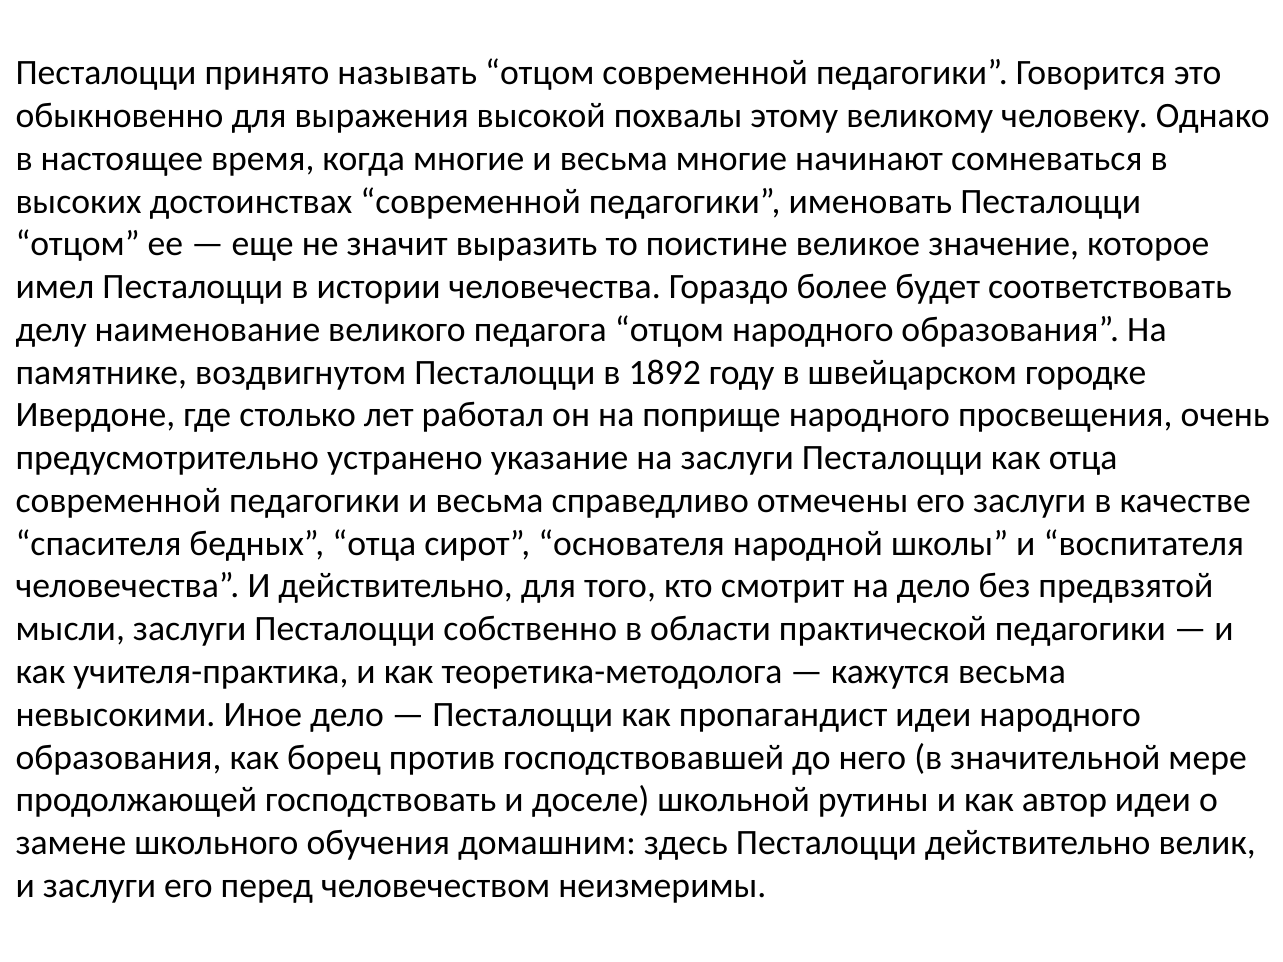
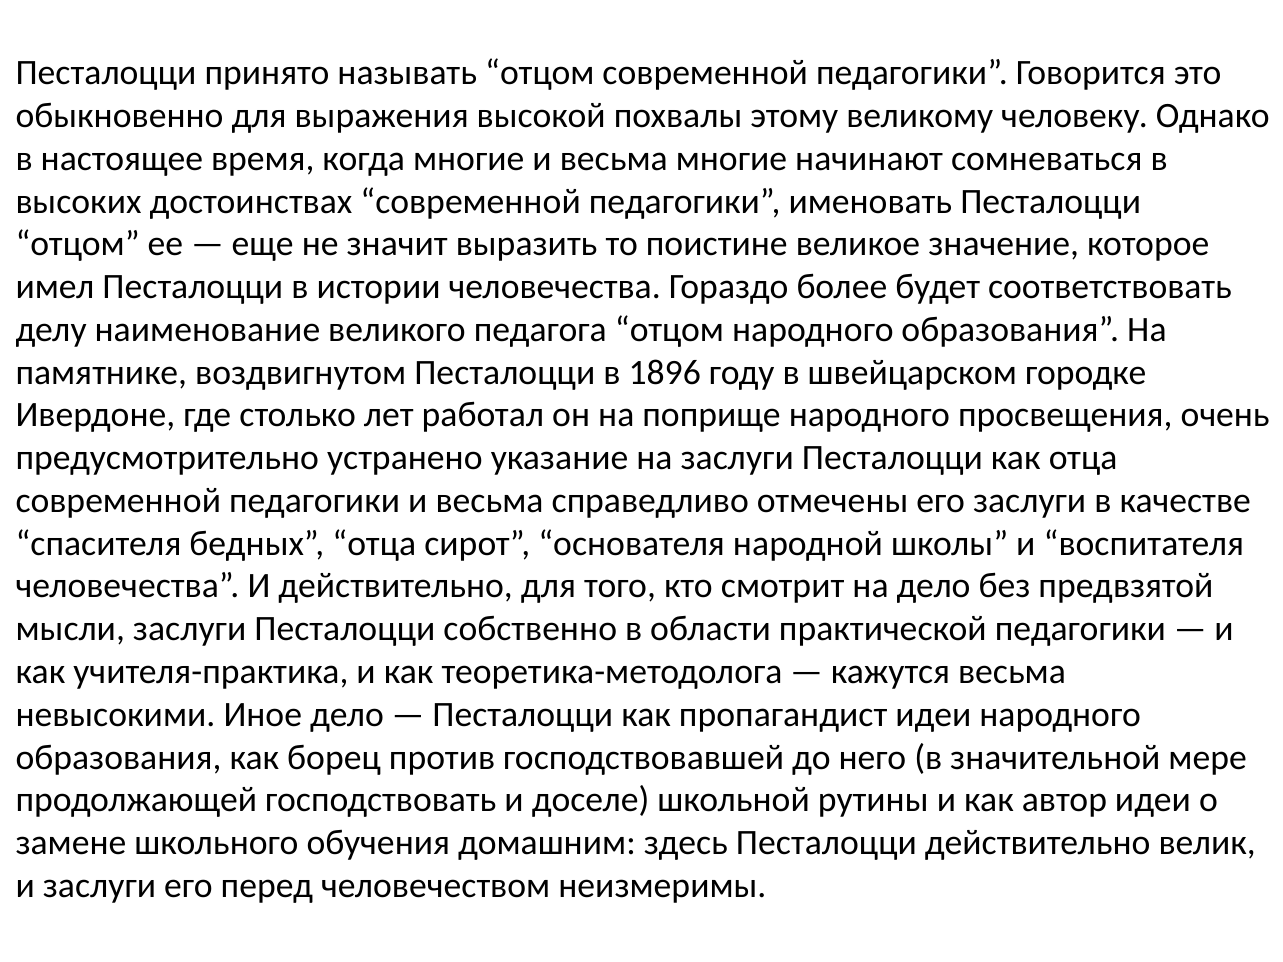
1892: 1892 -> 1896 (665, 372)
